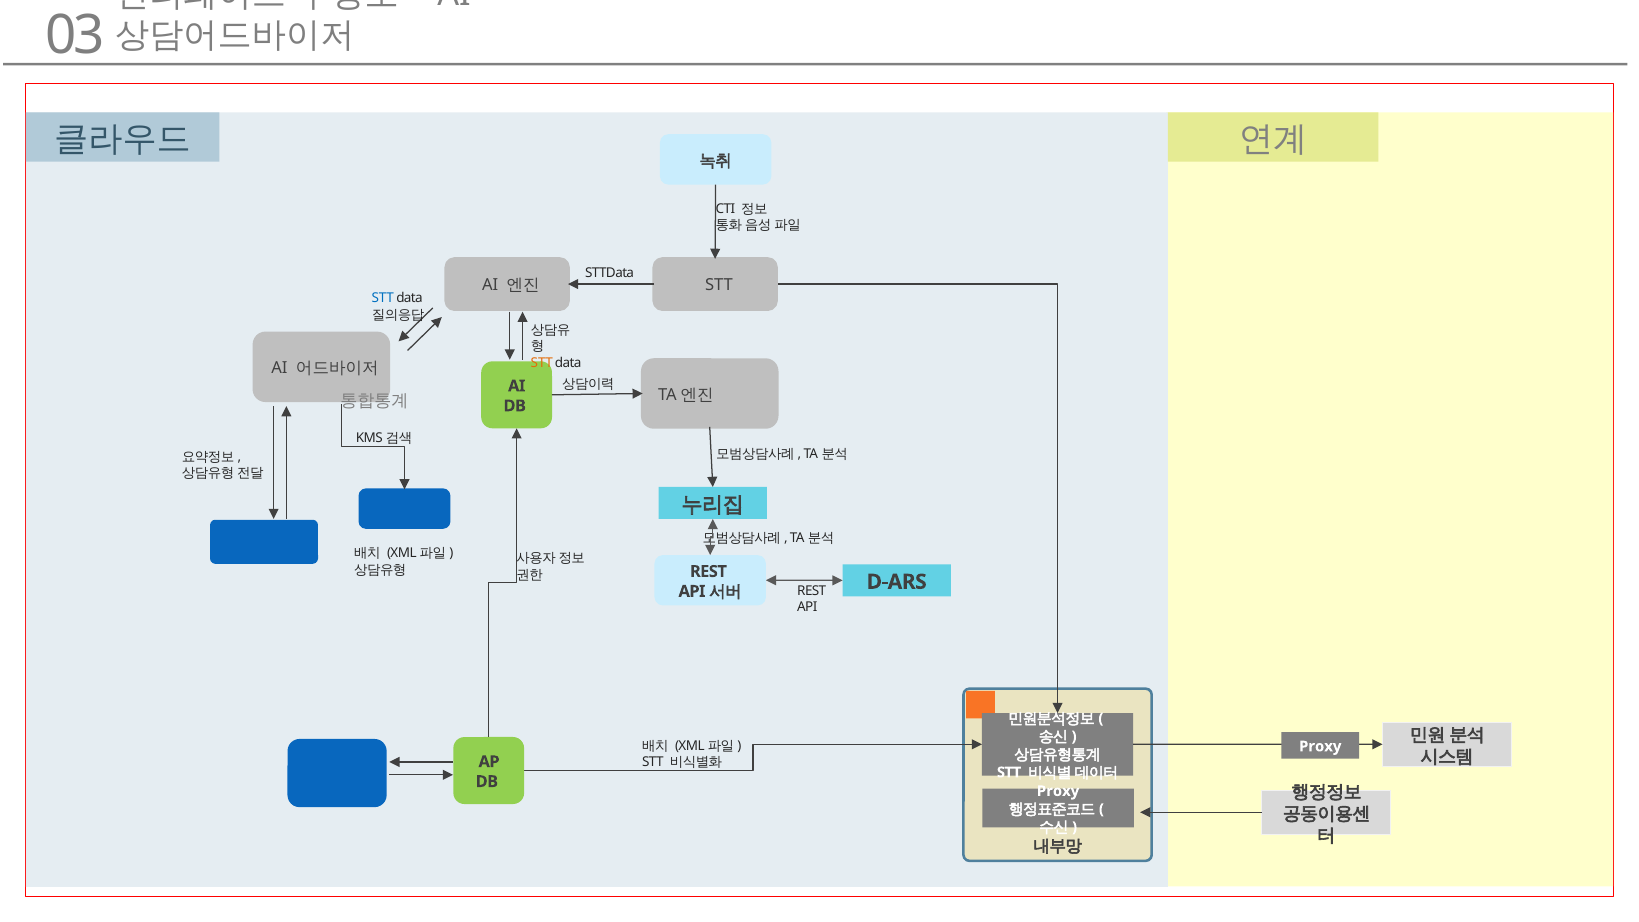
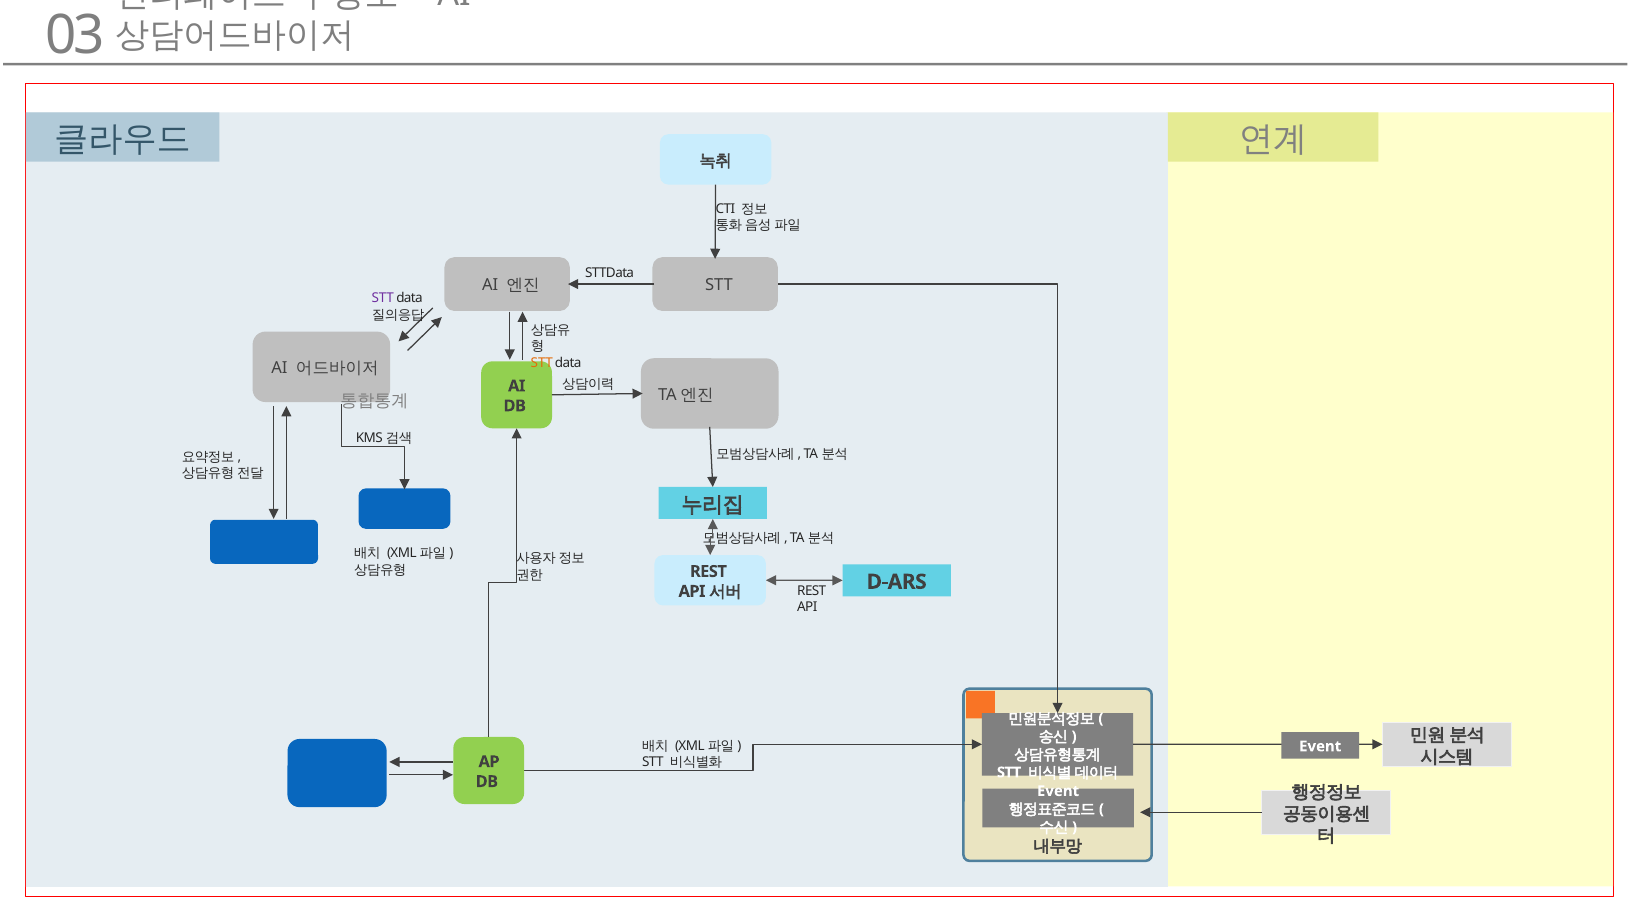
STT colour: blue -> purple (383, 298)
Proxy: Proxy -> Event (1320, 746)
Proxy: Proxy -> Event (1058, 791)
